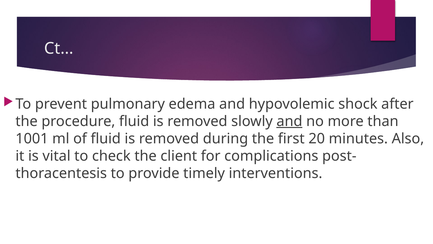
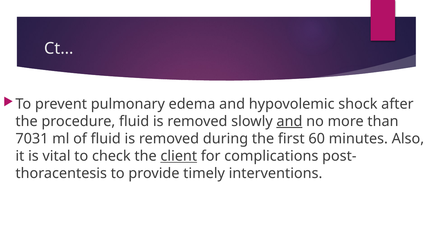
1001: 1001 -> 7031 (32, 138)
20: 20 -> 60 (317, 138)
client underline: none -> present (179, 156)
